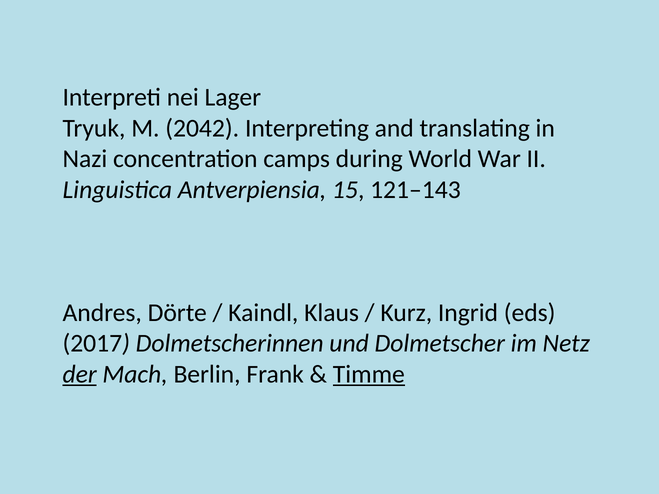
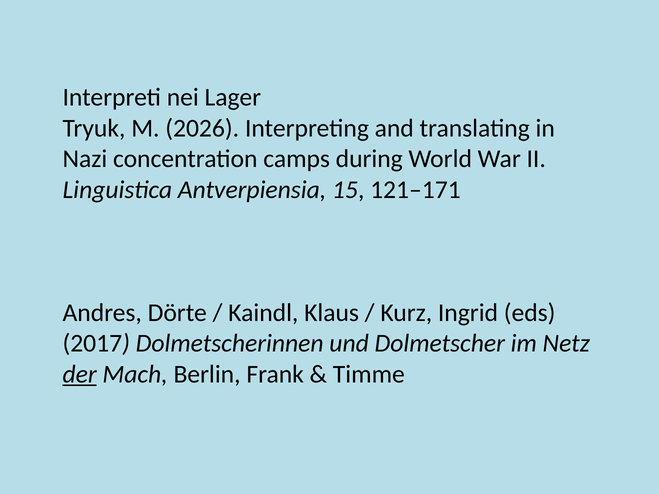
2042: 2042 -> 2026 (202, 128)
121–143: 121–143 -> 121–171 (415, 190)
Timme underline: present -> none (369, 374)
